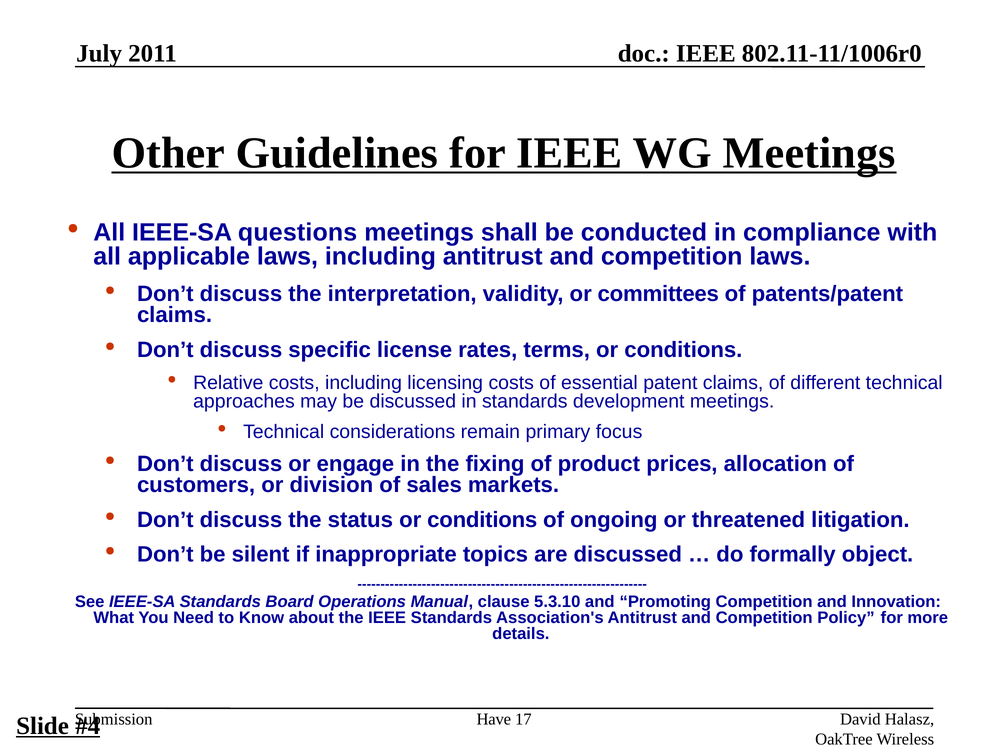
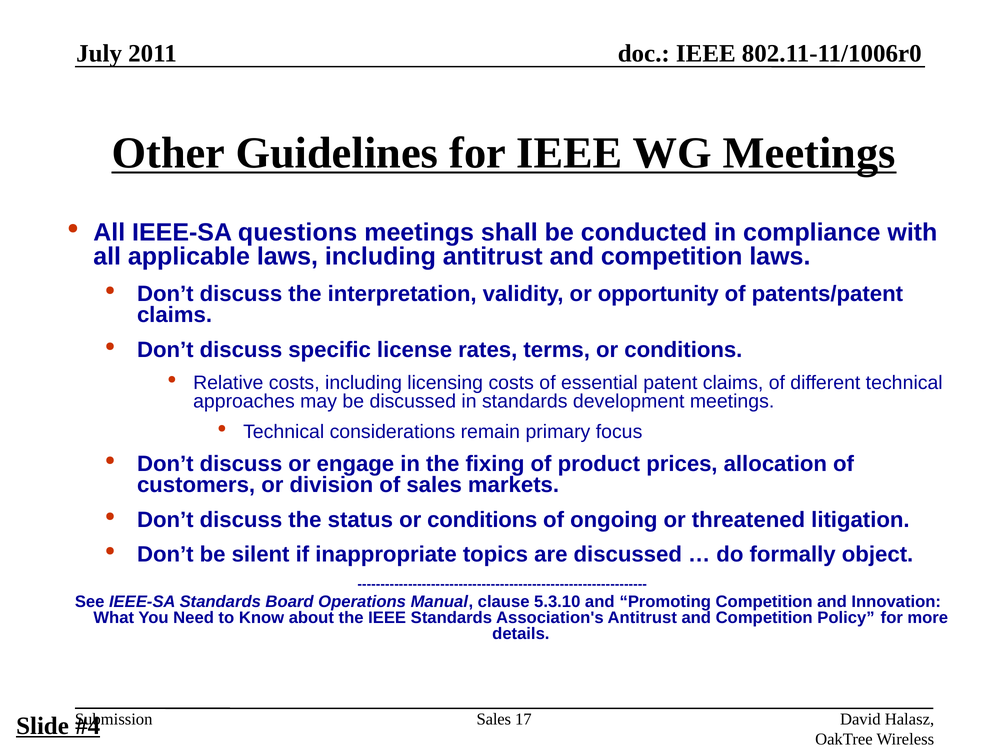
committees: committees -> opportunity (658, 294)
Have: Have -> Sales (494, 719)
